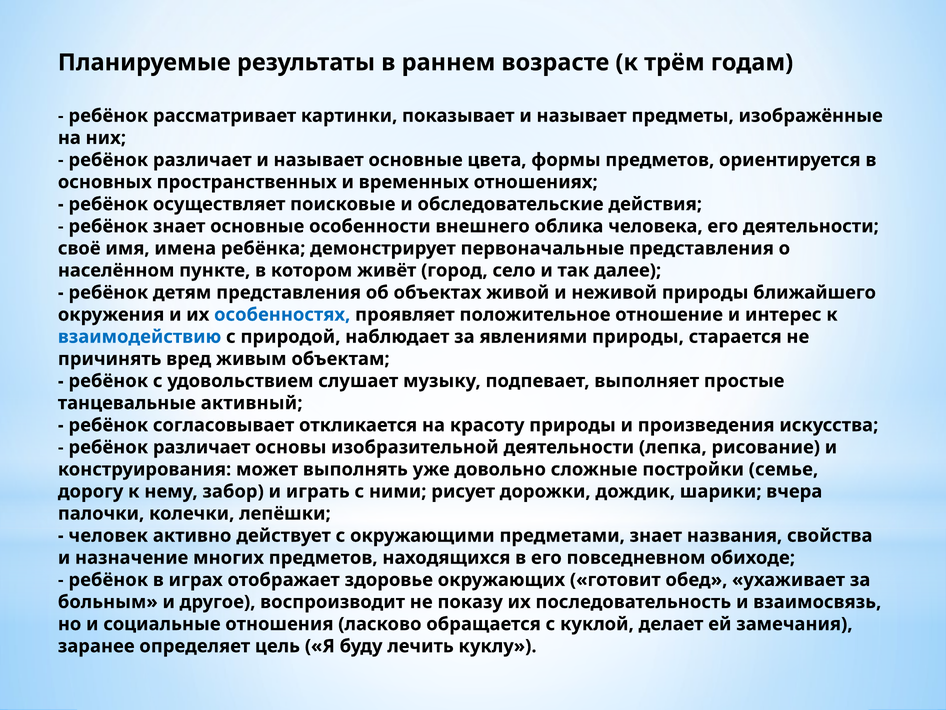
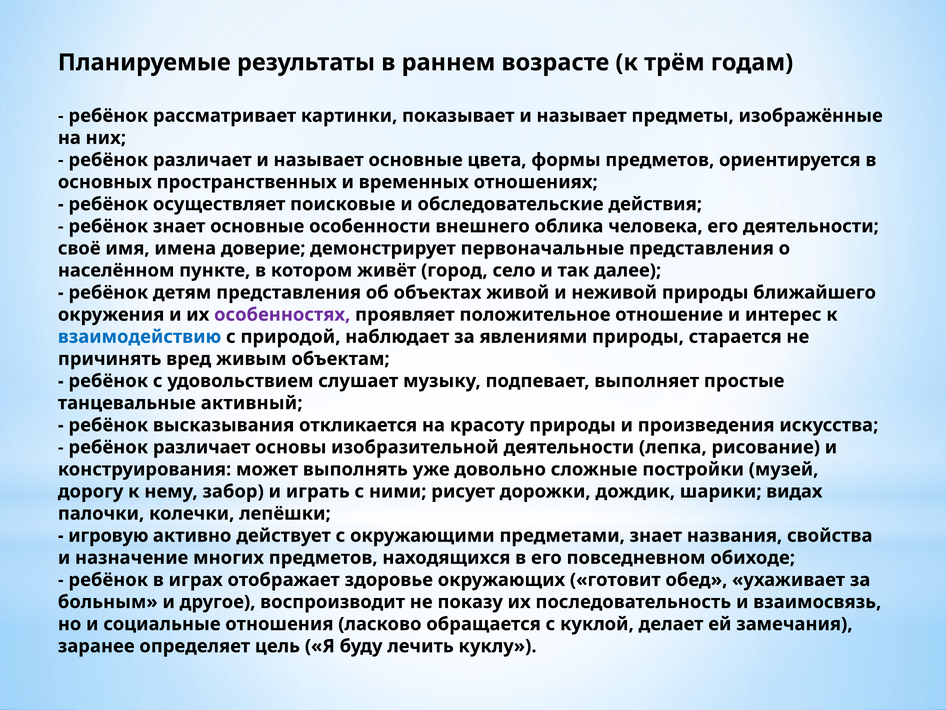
ребёнка: ребёнка -> доверие (263, 248)
особенностях colour: blue -> purple (282, 314)
согласовывает: согласовывает -> высказывания (224, 425)
семье: семье -> музей (784, 469)
вчера: вчера -> видах (794, 491)
человек: человек -> игровую (108, 535)
